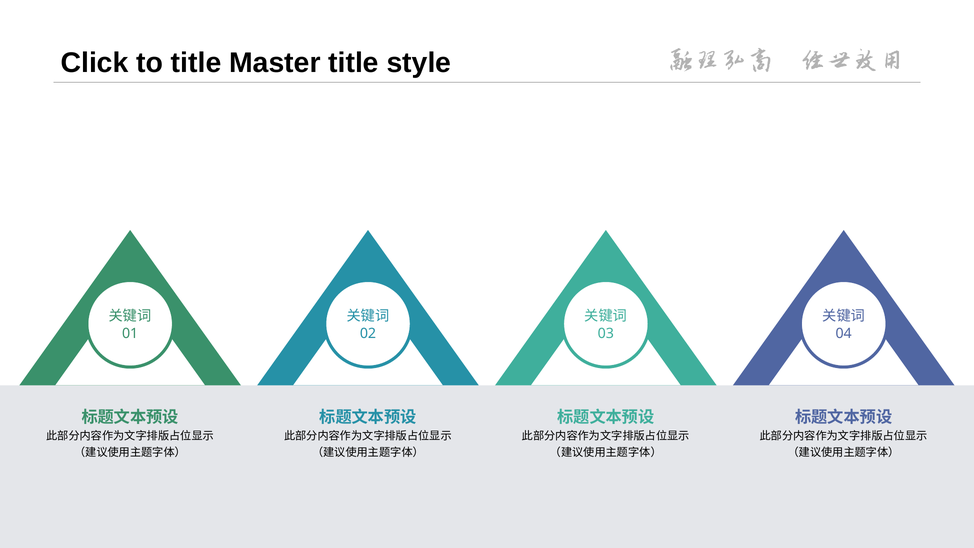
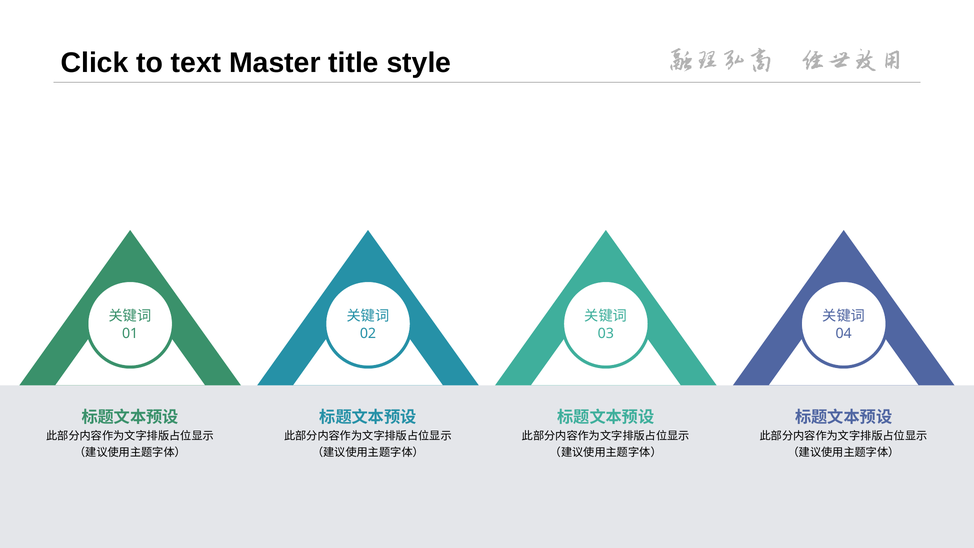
to title: title -> text (196, 63)
